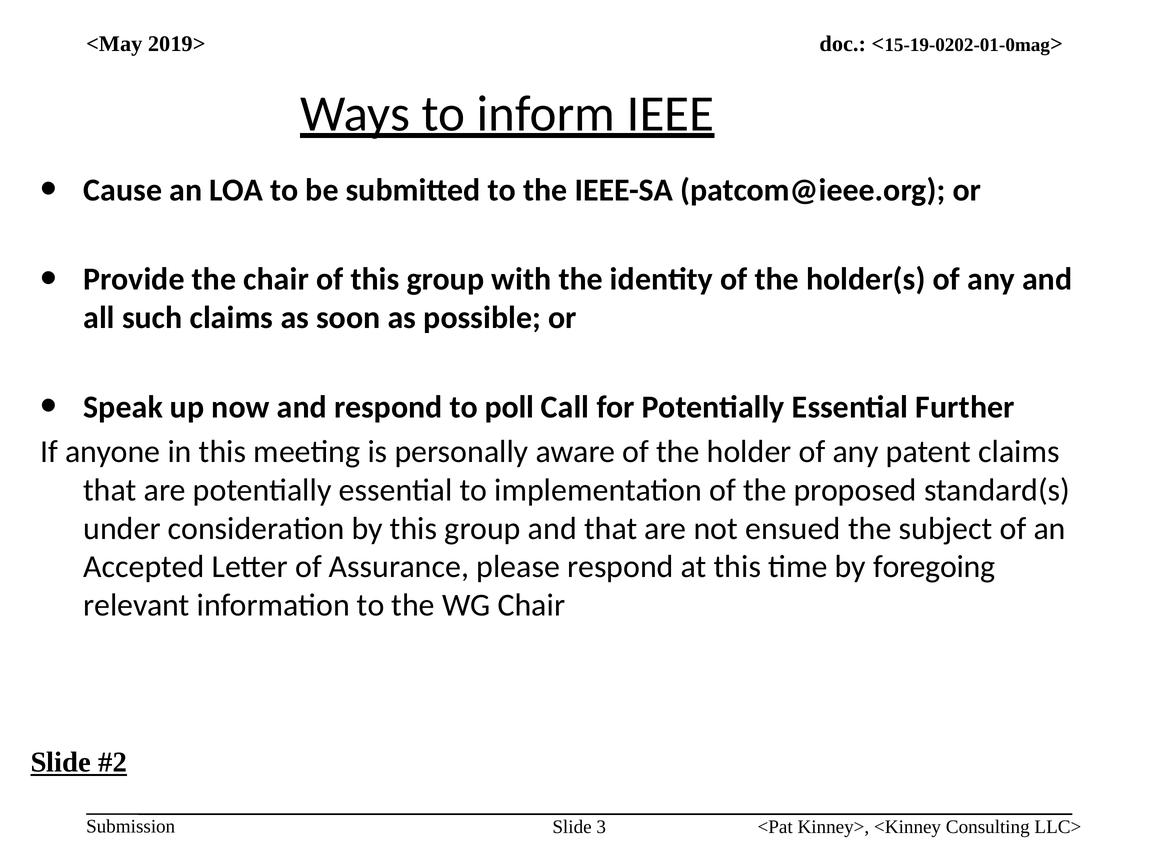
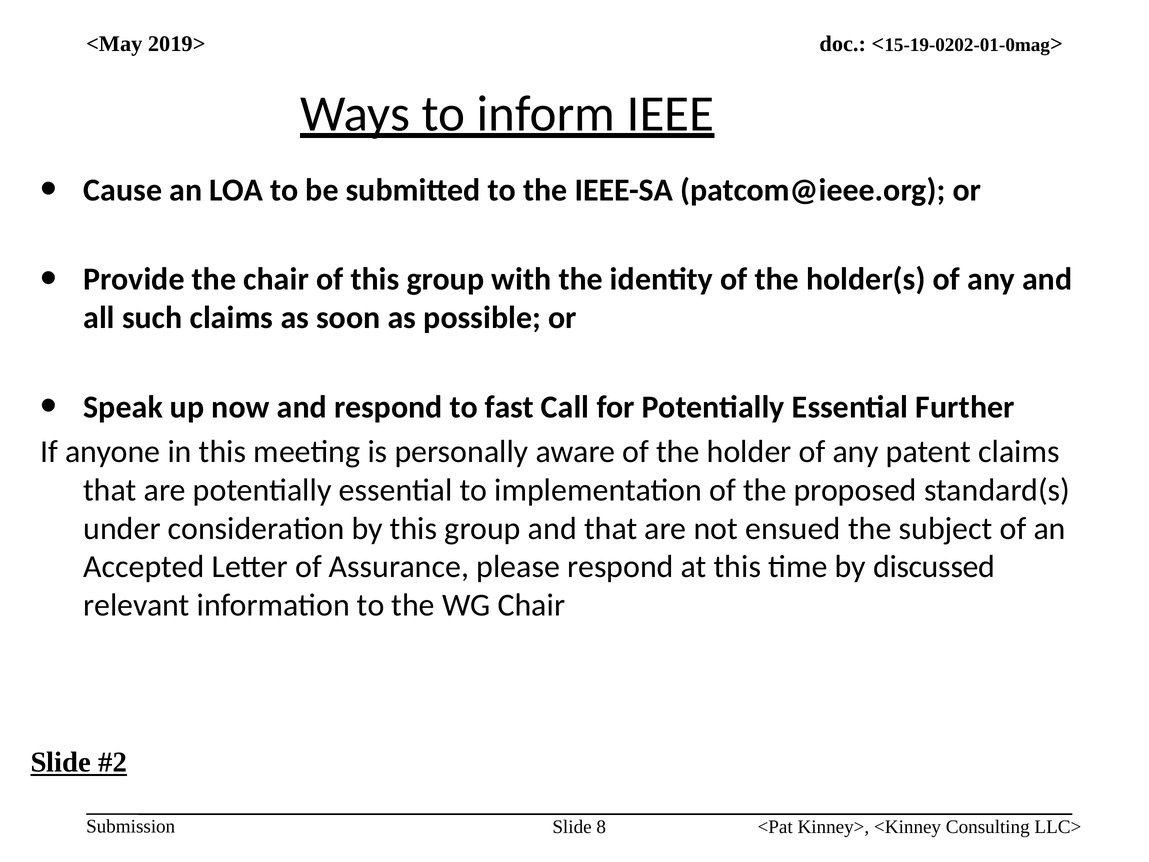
poll: poll -> fast (509, 407)
foregoing: foregoing -> discussed (934, 567)
3: 3 -> 8 (601, 826)
